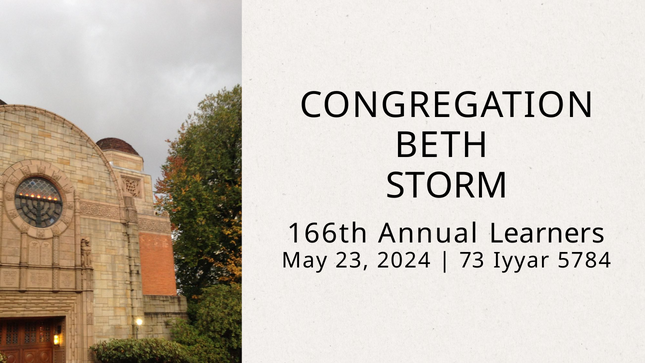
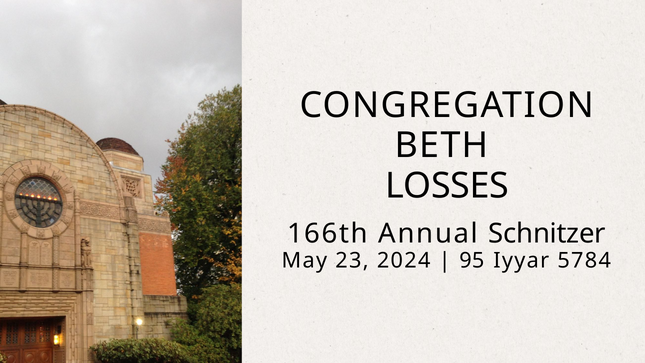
STORM: STORM -> LOSSES (447, 186)
Learners: Learners -> Schnitzer (547, 234)
73: 73 -> 95 (472, 260)
